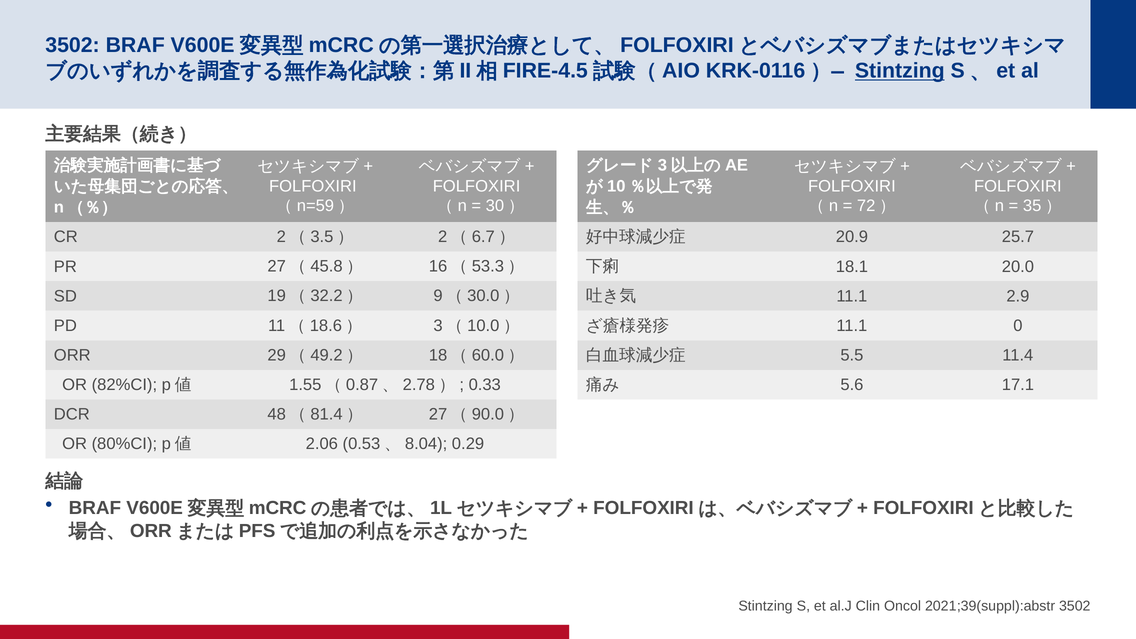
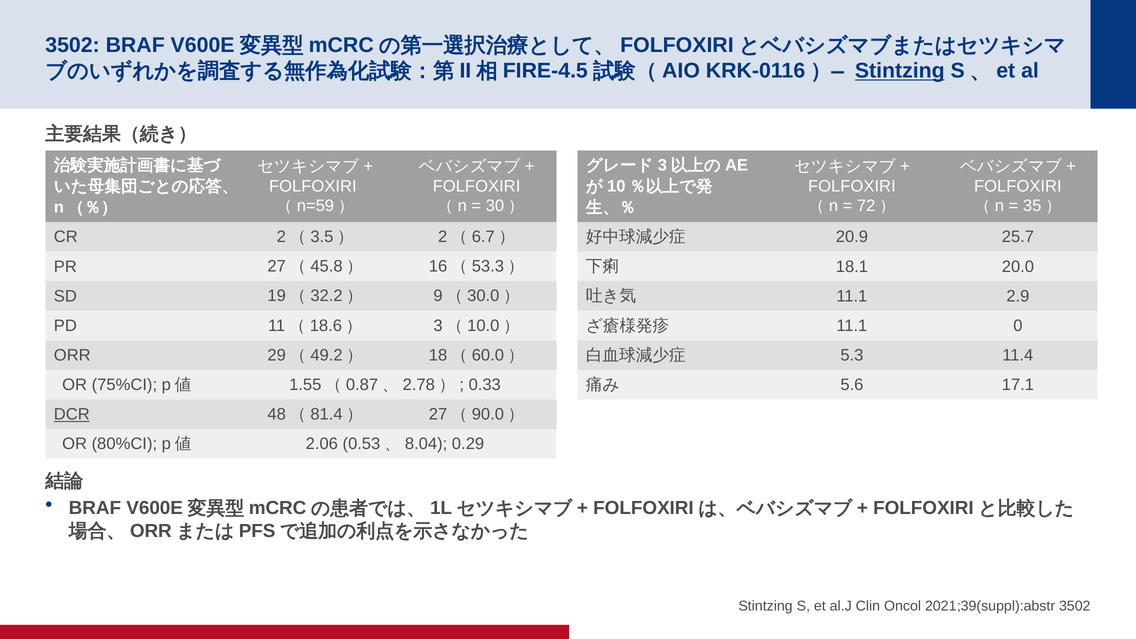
5.5: 5.5 -> 5.3 (852, 355)
82%CI: 82%CI -> 75%CI (124, 385)
DCR underline: none -> present (72, 415)
